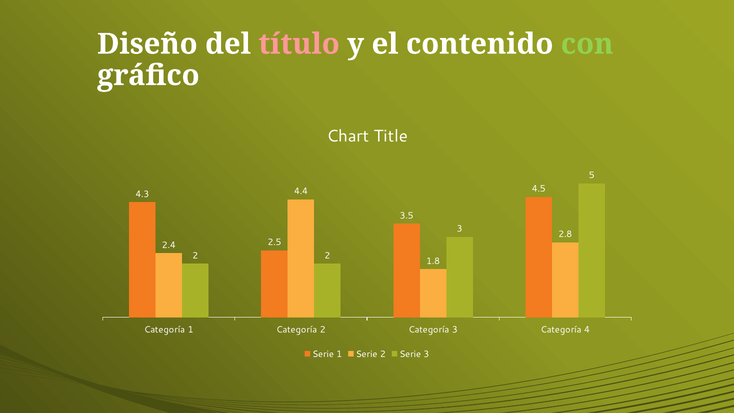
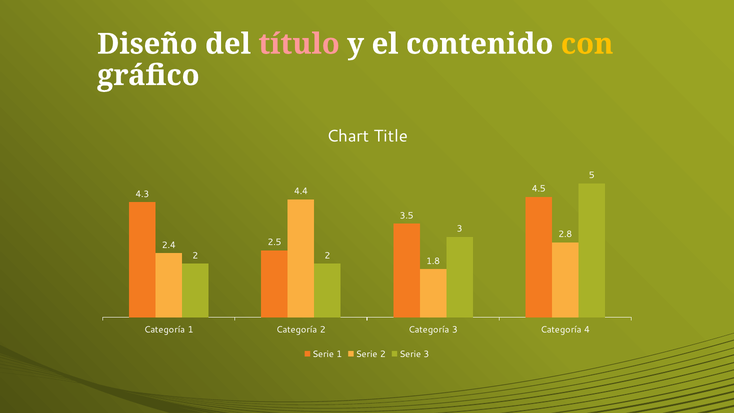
con colour: light green -> yellow (587, 44)
